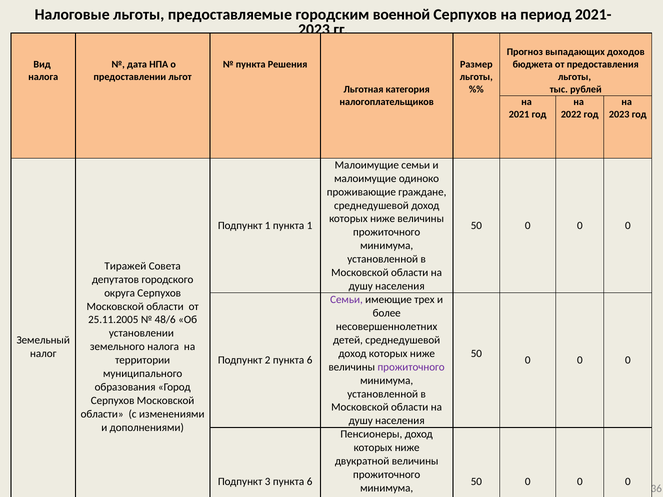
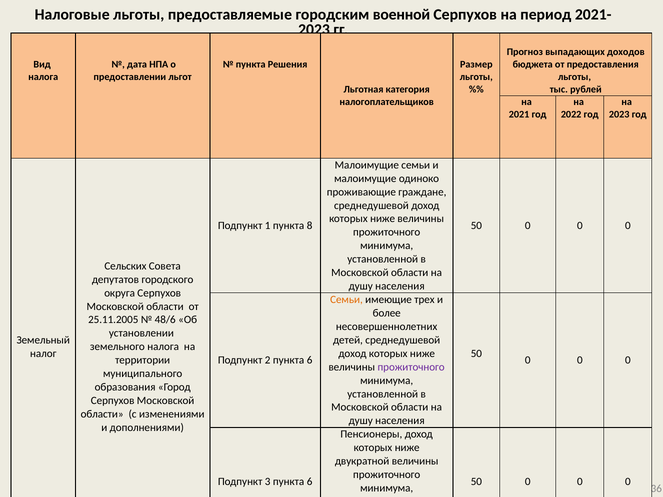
пункта 1: 1 -> 8 (310, 226)
Тиражей: Тиражей -> Сельских (125, 266)
Семьи colour: purple -> orange (346, 300)
